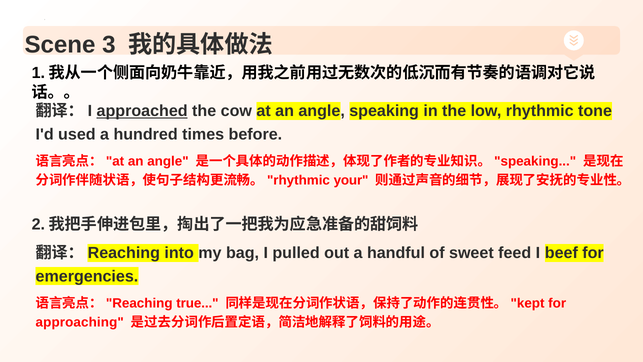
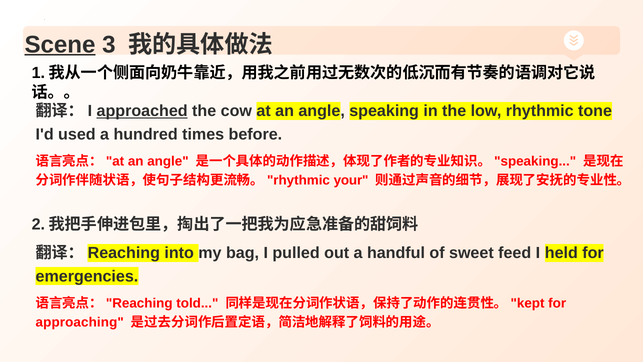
Scene underline: none -> present (60, 45)
beef: beef -> held (561, 253)
true: true -> told (197, 303)
